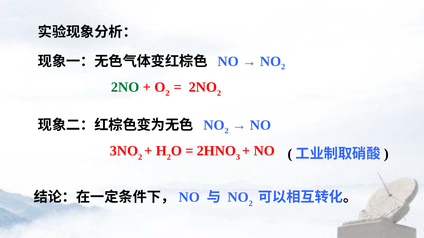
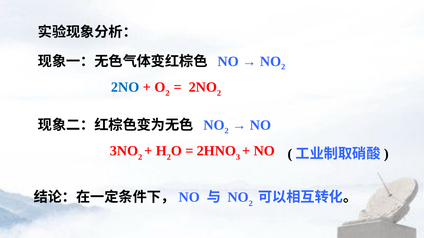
2NO colour: green -> blue (125, 87)
